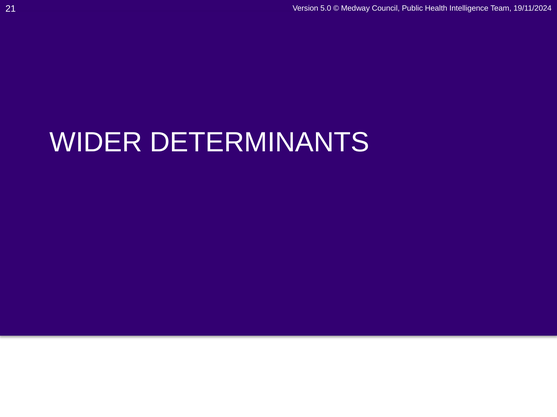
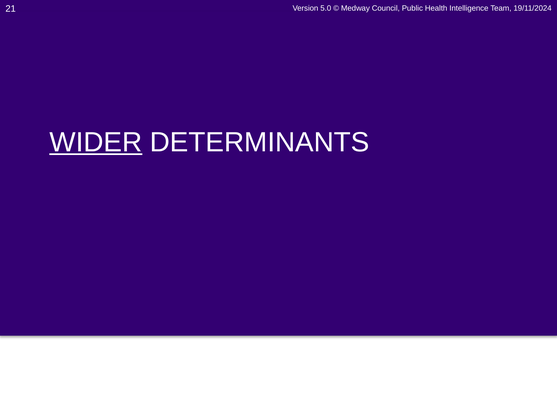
WIDER underline: none -> present (96, 143)
